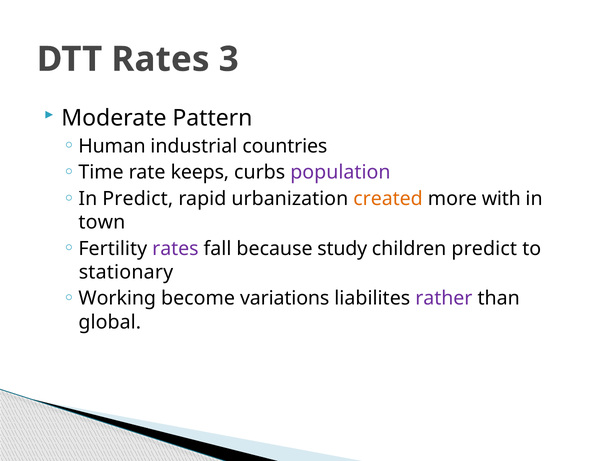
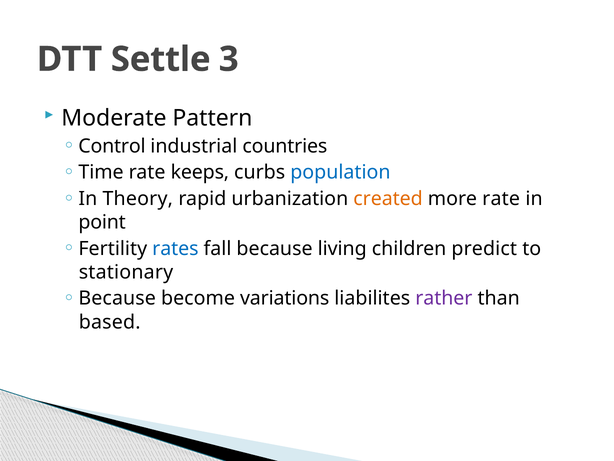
DTT Rates: Rates -> Settle (161, 59)
Human: Human -> Control (112, 146)
population colour: purple -> blue (340, 172)
In Predict: Predict -> Theory (138, 199)
more with: with -> rate (501, 199)
town: town -> point (102, 222)
rates colour: purple -> blue (175, 248)
study: study -> living (342, 248)
Working: Working -> Because (117, 298)
global: global -> based (110, 322)
